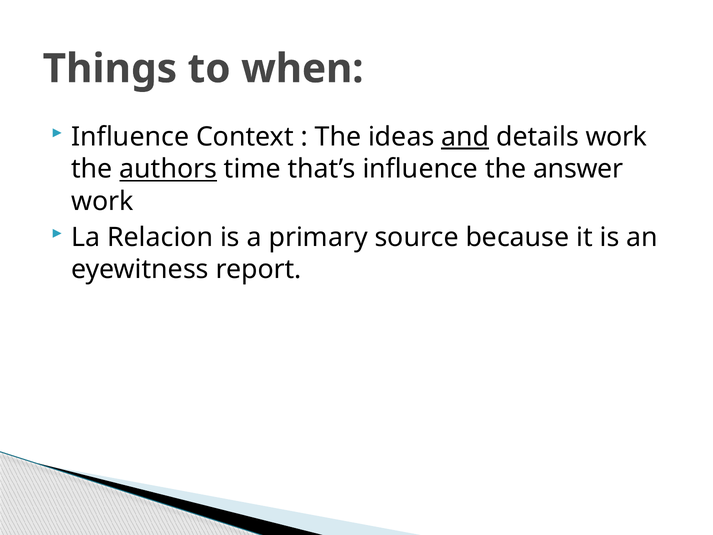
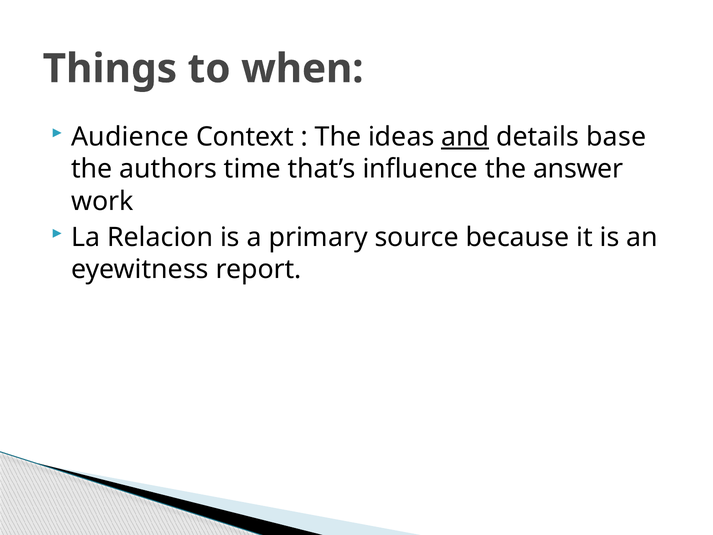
Influence: Influence -> Audience (130, 137)
details work: work -> base (616, 137)
authors underline: present -> none (168, 169)
